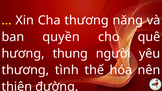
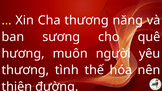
quyền: quyền -> sương (61, 37)
thung: thung -> muôn (70, 54)
